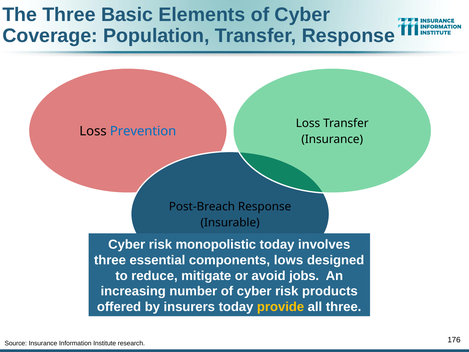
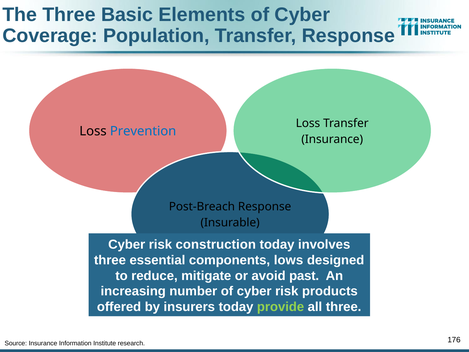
monopolistic: monopolistic -> construction (216, 244)
jobs: jobs -> past (304, 276)
provide colour: yellow -> light green (281, 307)
